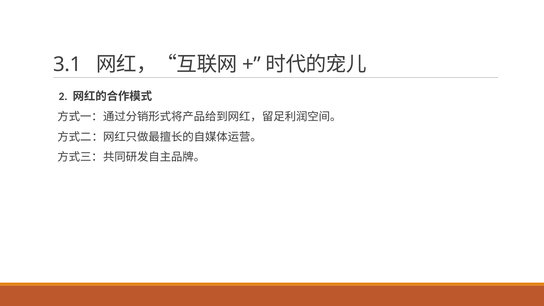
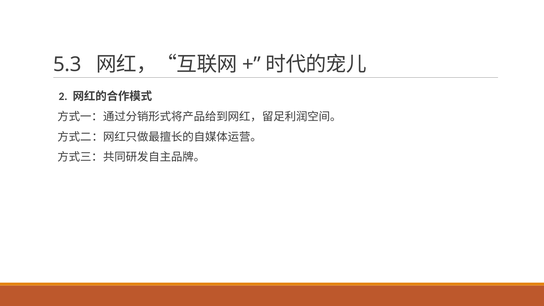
3.1: 3.1 -> 5.3 (67, 65)
